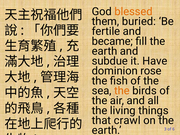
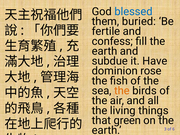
blessed colour: orange -> blue (134, 12)
became: became -> confess (112, 41)
crawl: crawl -> green (127, 120)
